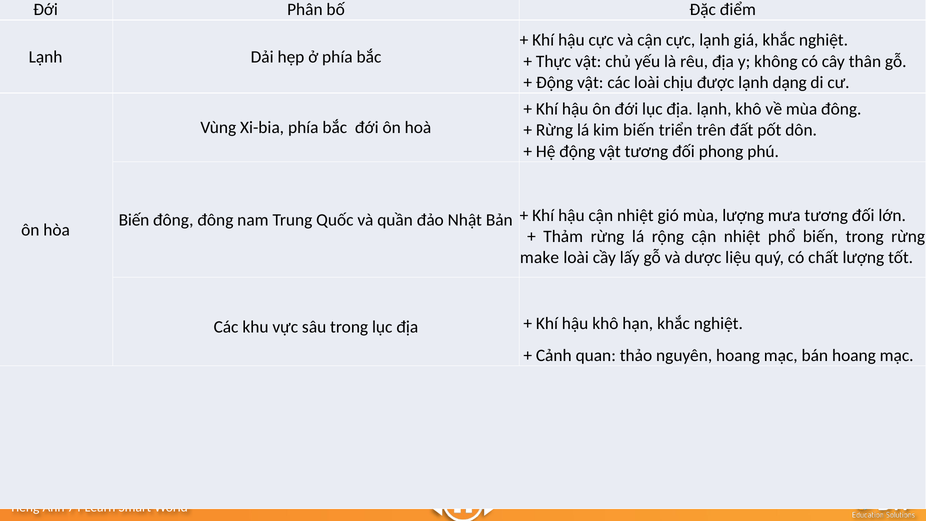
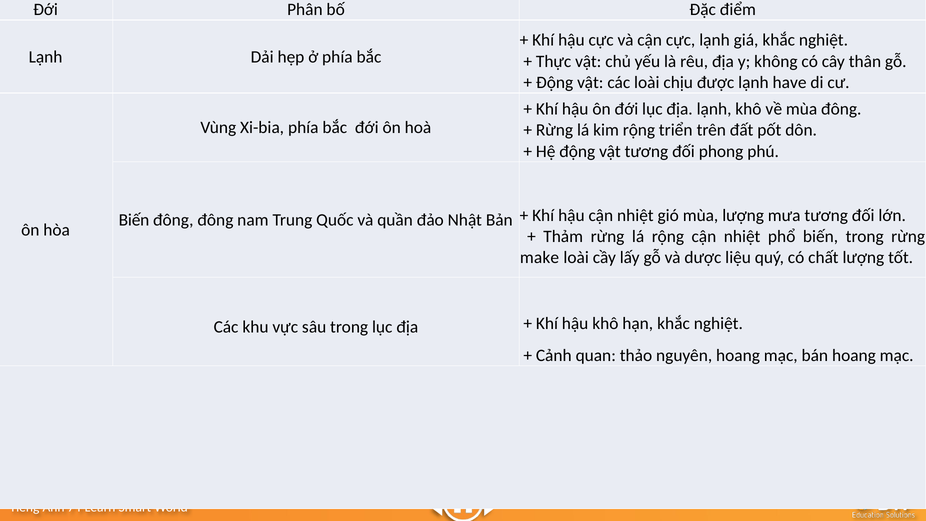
dạng: dạng -> have (790, 83)
kim biến: biến -> rộng (639, 130)
